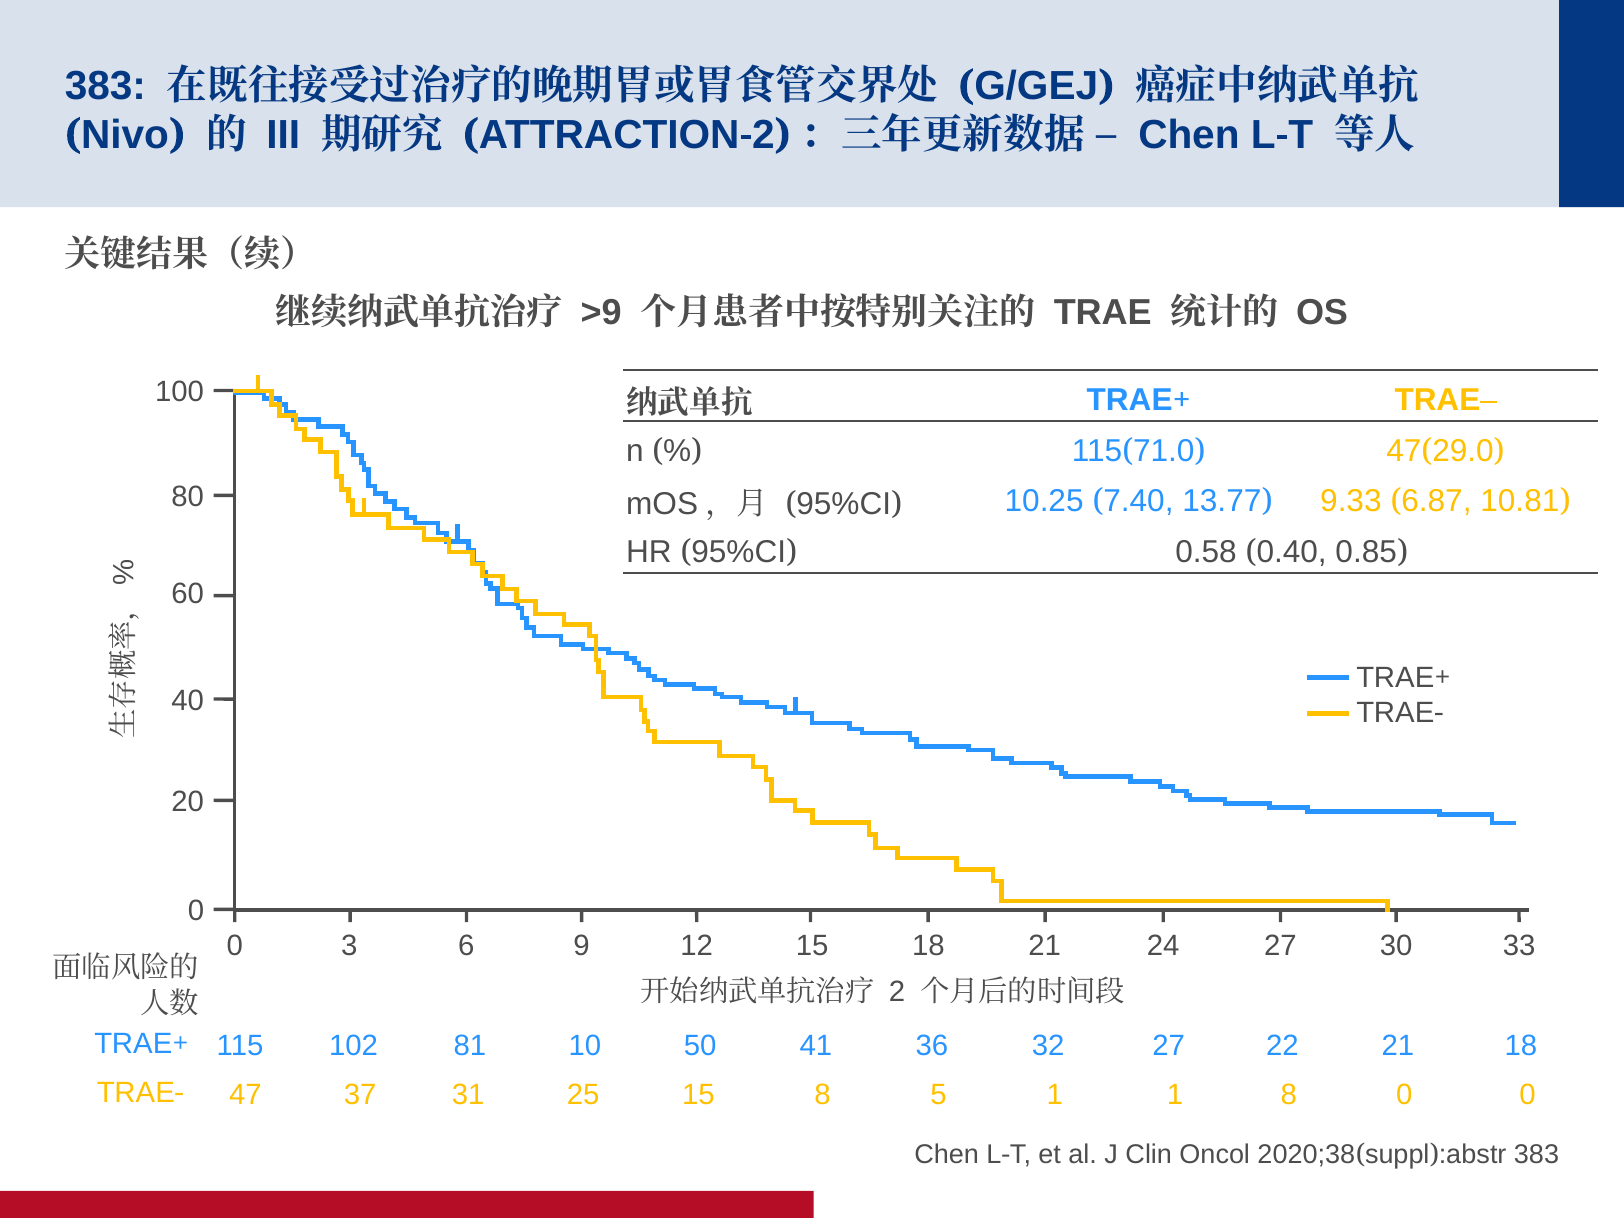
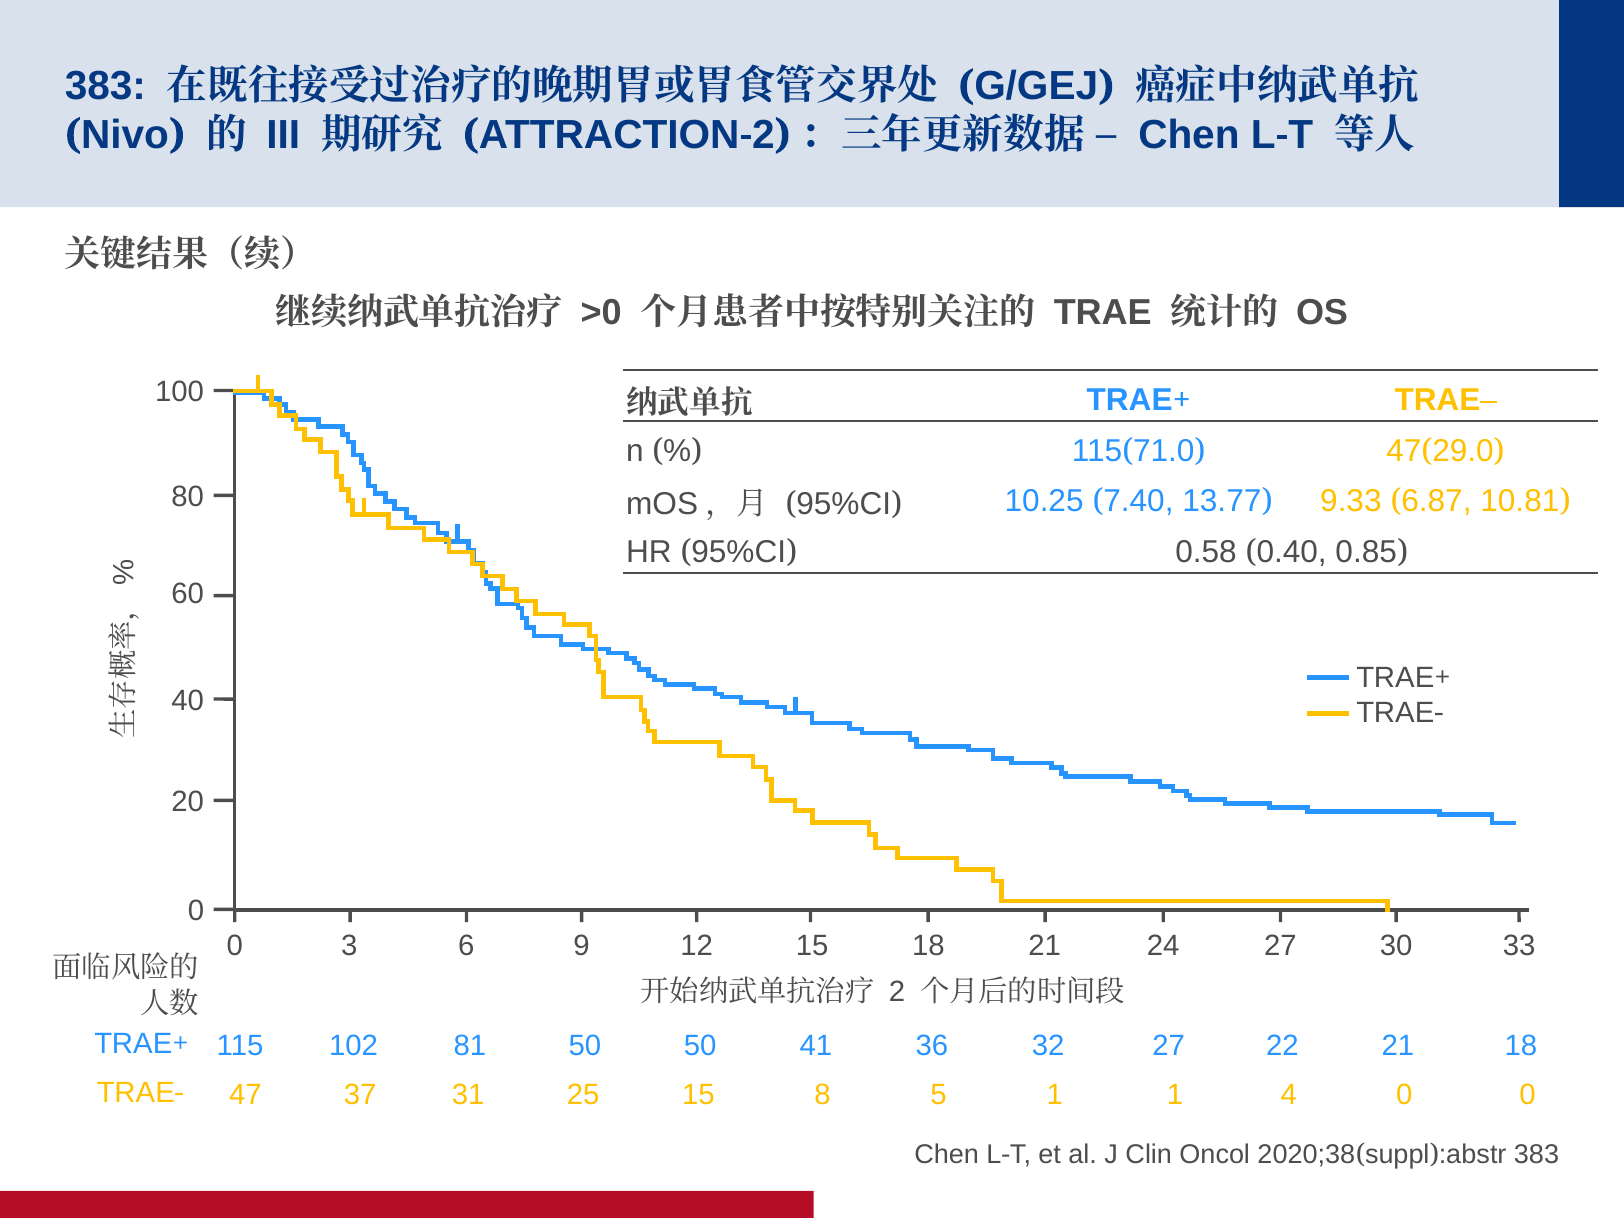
>9: >9 -> >0 (601, 313)
81 10: 10 -> 50 (585, 1046)
1 8: 8 -> 4 (1289, 1095)
